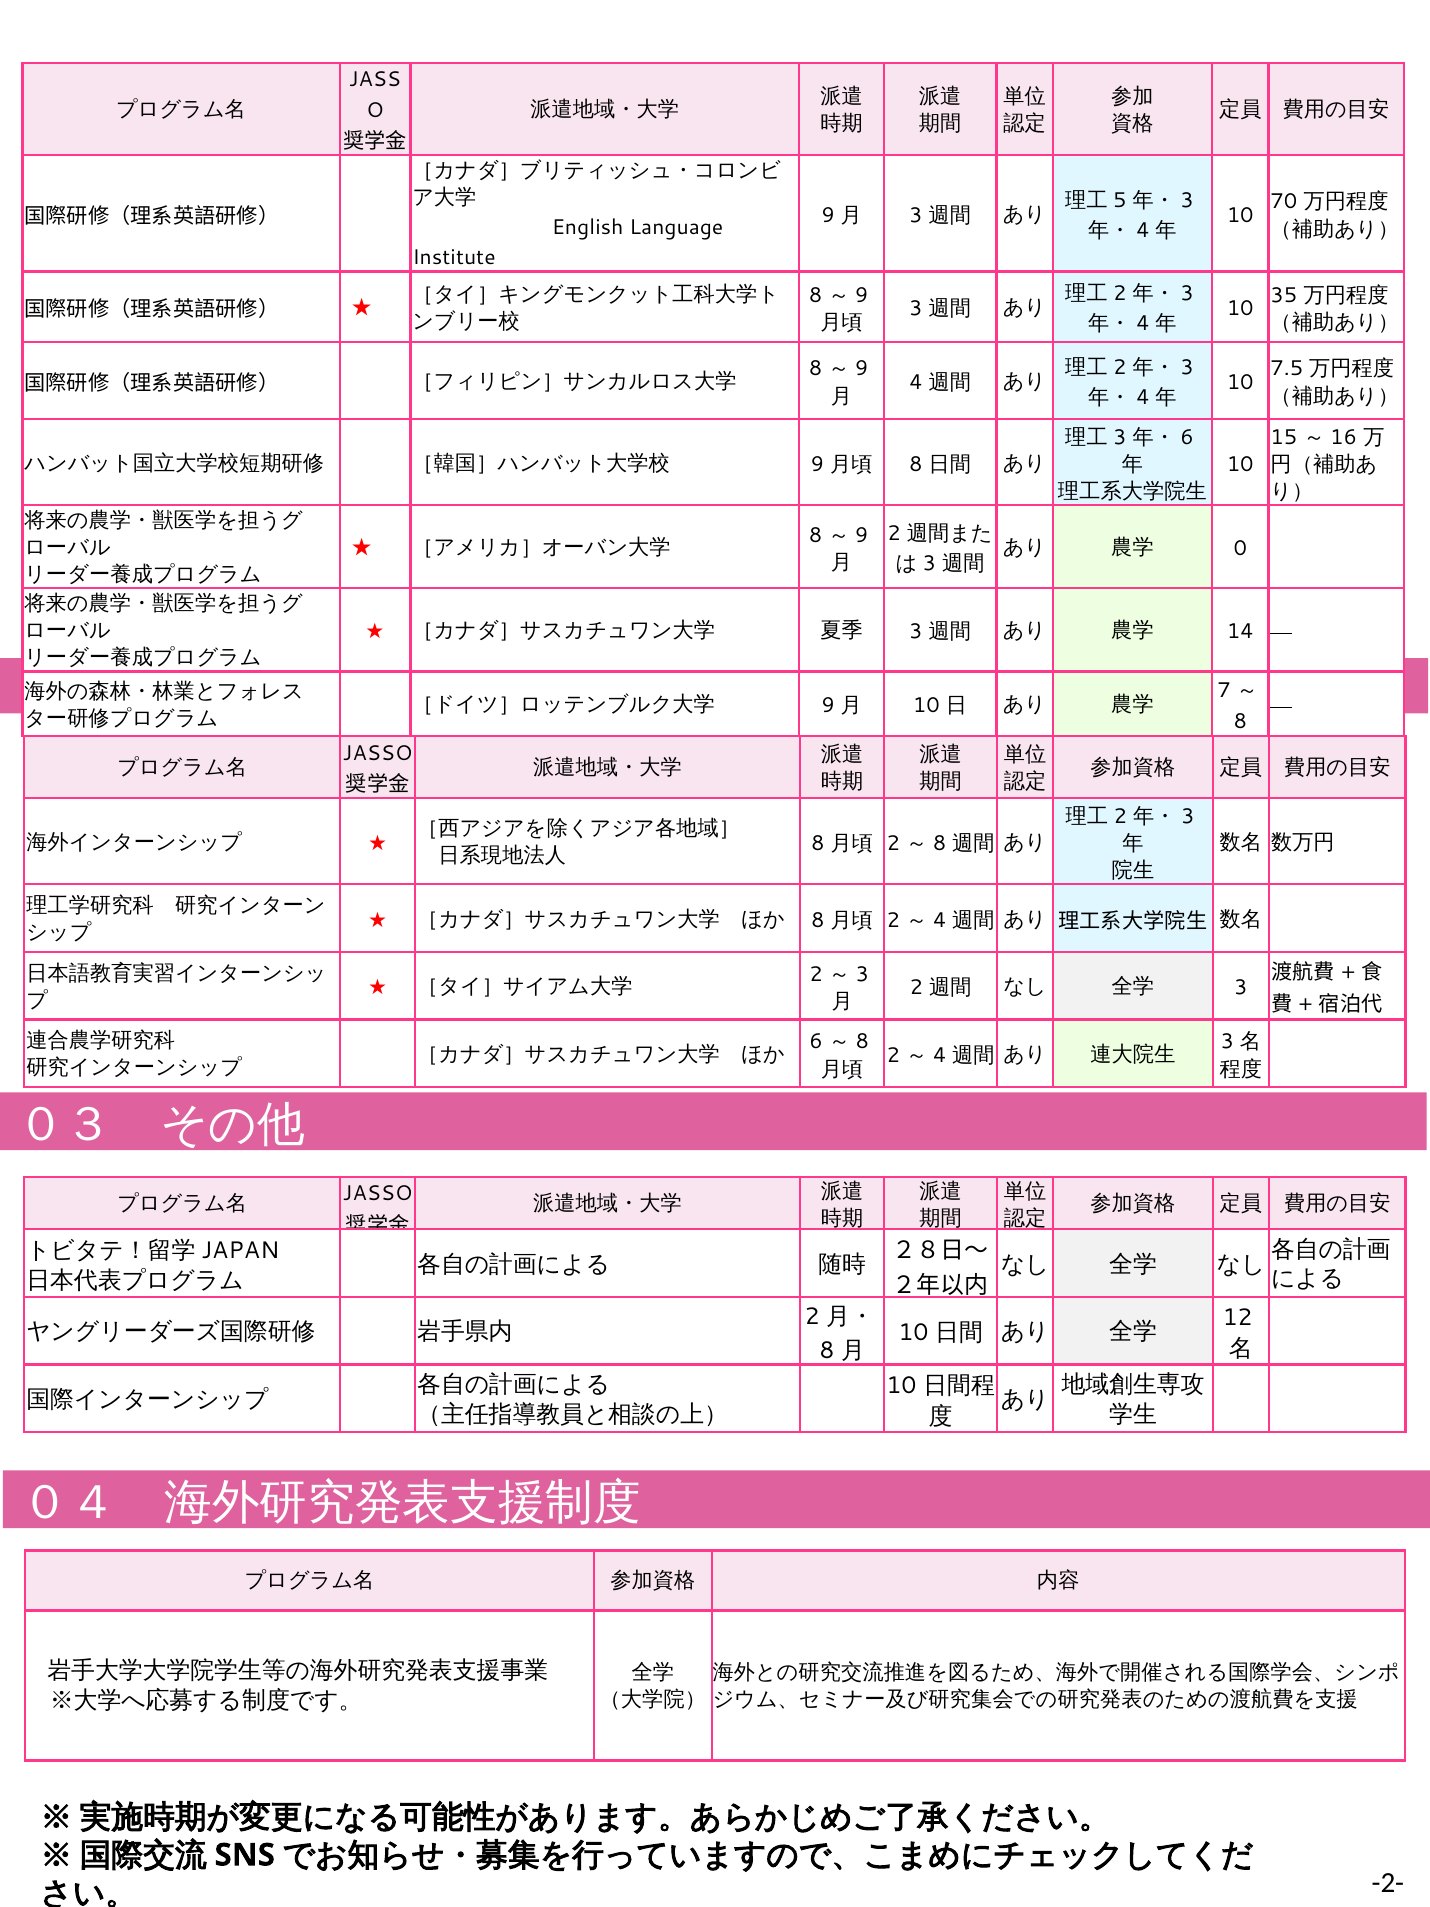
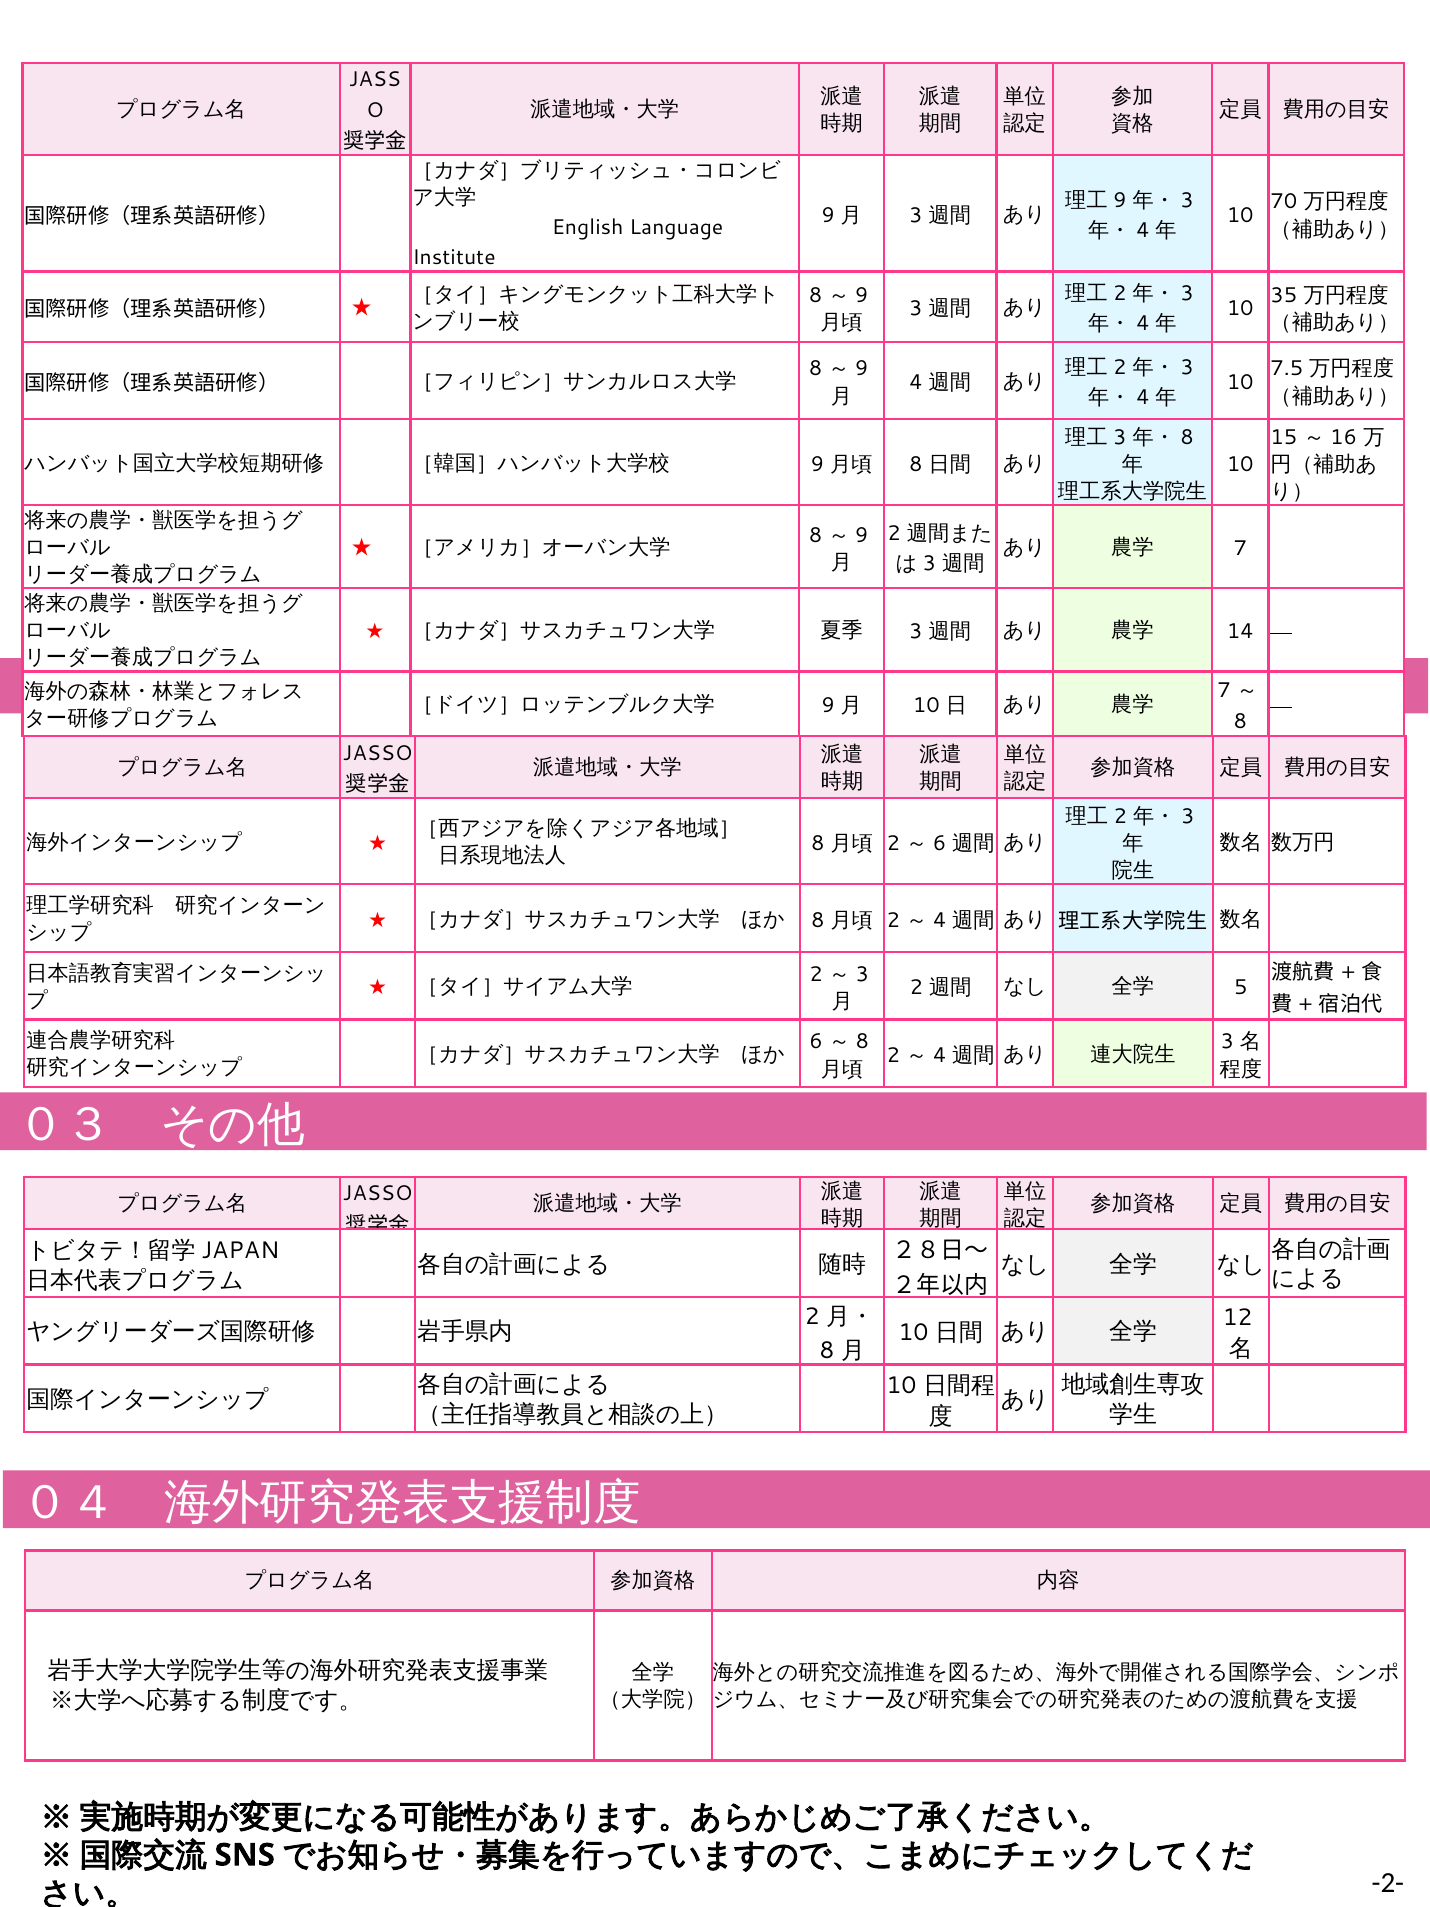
5: 5 -> 9 (1120, 200)
6: 6 -> 8 (1187, 437)
0: 0 -> 7 (1240, 549)
8: 8 -> 6 (939, 843)
3: 3 -> 5 (1241, 988)
